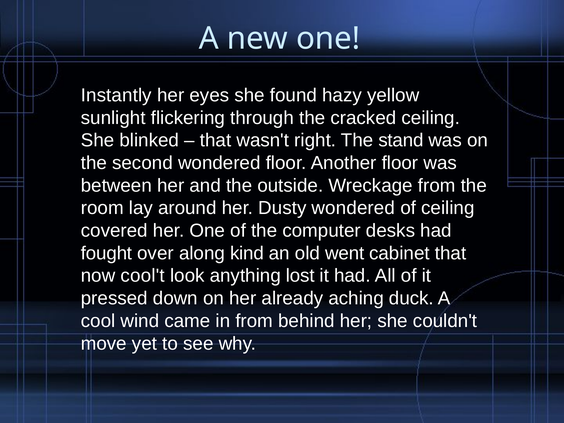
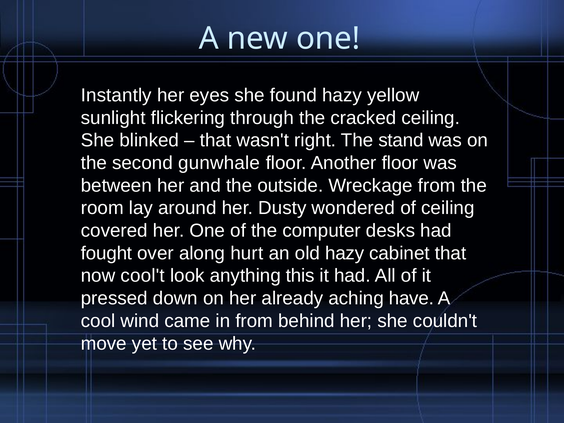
second wondered: wondered -> gunwhale (219, 163)
kind: kind -> hurt (247, 253)
old went: went -> hazy (345, 253)
lost: lost -> this (300, 276)
duck: duck -> have (411, 298)
